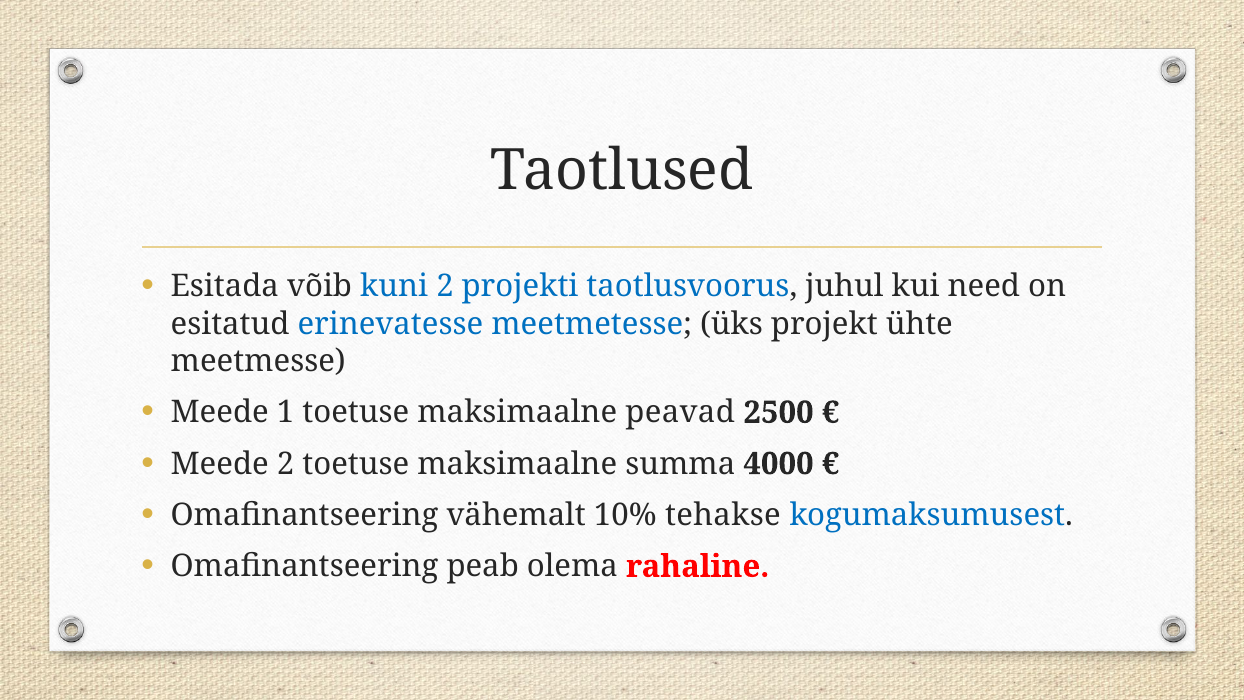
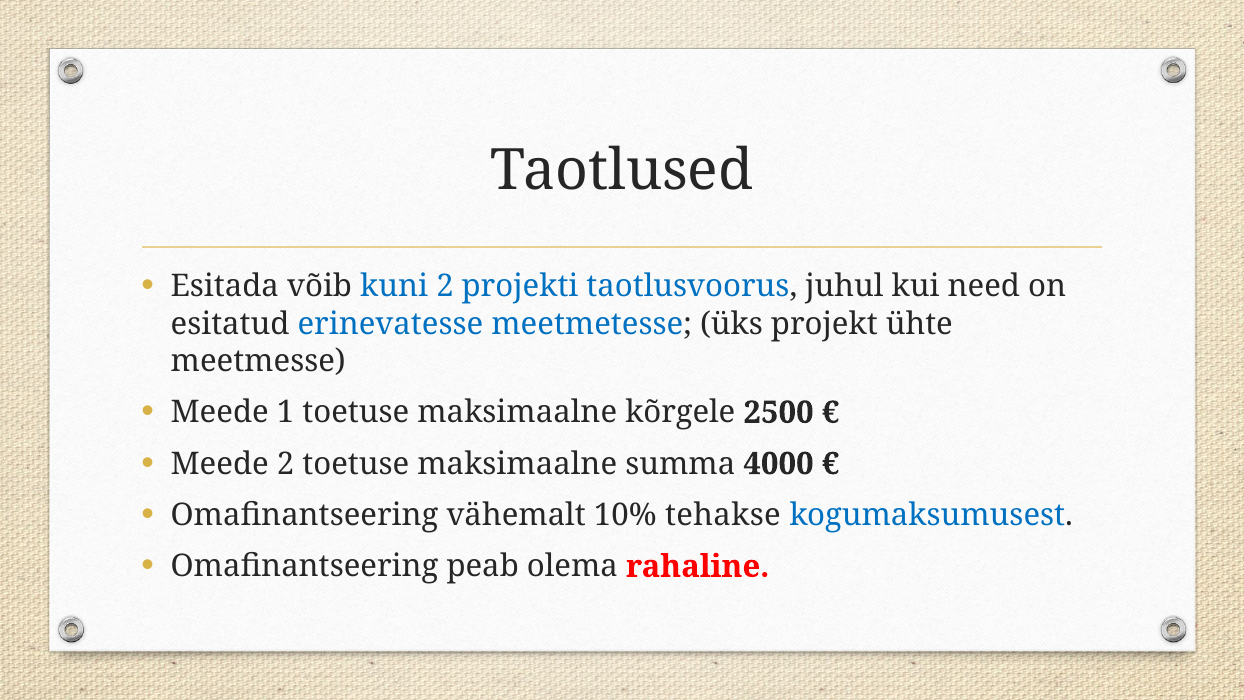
peavad: peavad -> kõrgele (680, 412)
